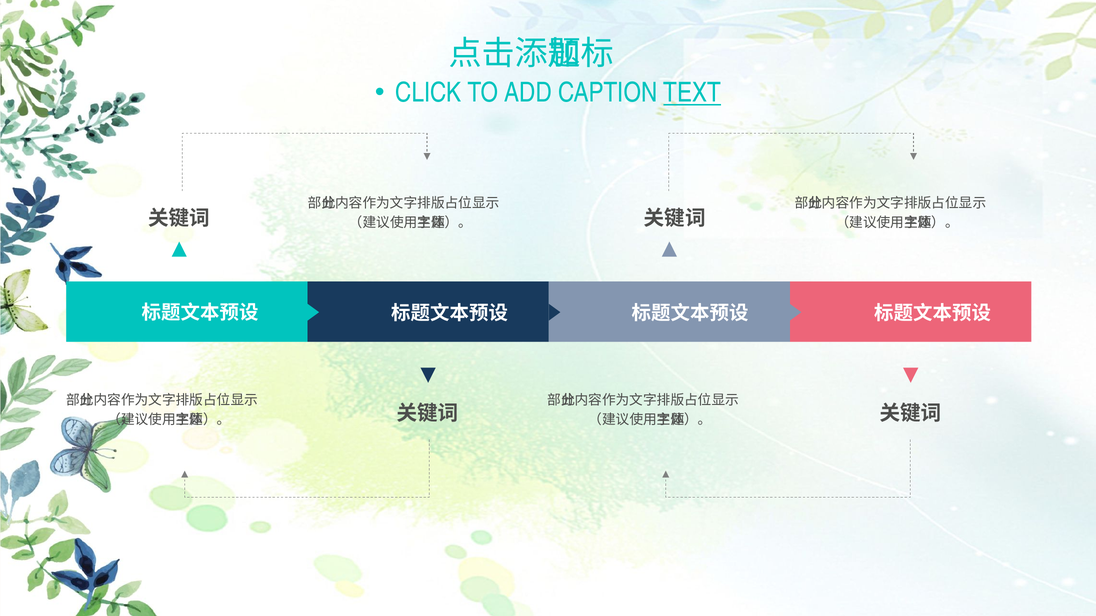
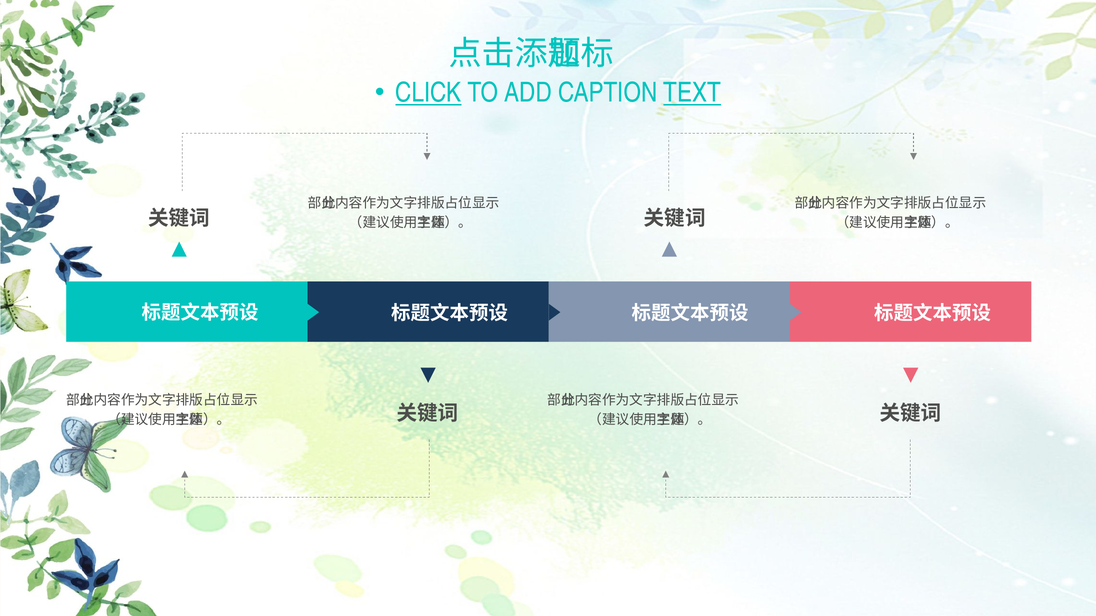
CLICK underline: none -> present (428, 93)
